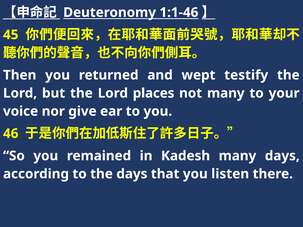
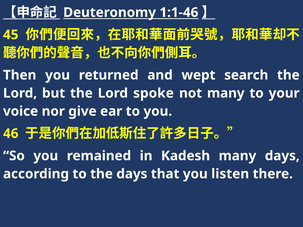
testify: testify -> search (246, 75)
places: places -> spoke (153, 93)
